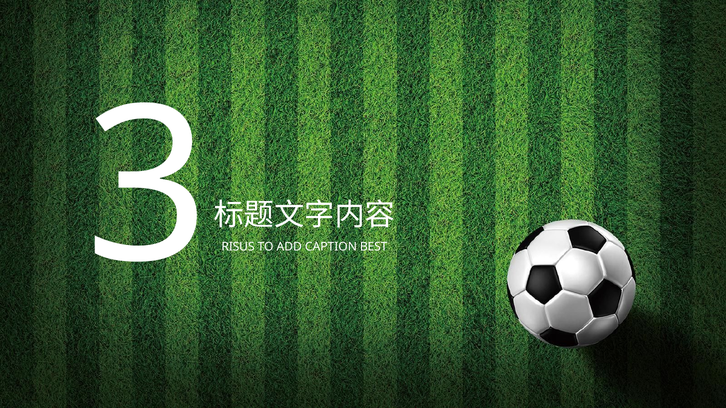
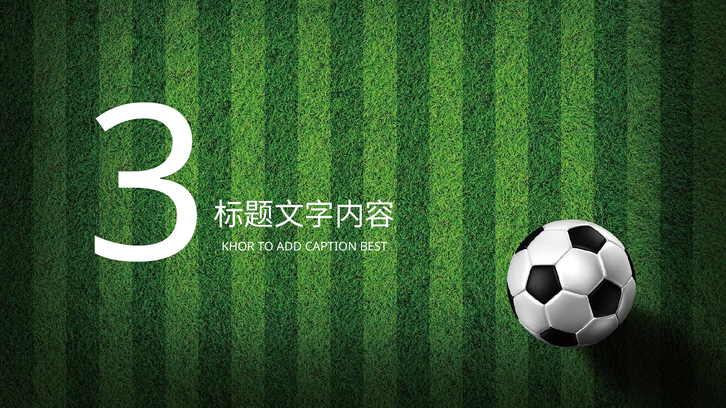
RISUS: RISUS -> KHOR (238, 247)
